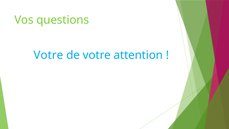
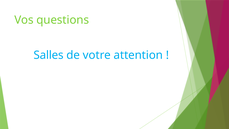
Votre: Votre -> Salles (49, 55)
